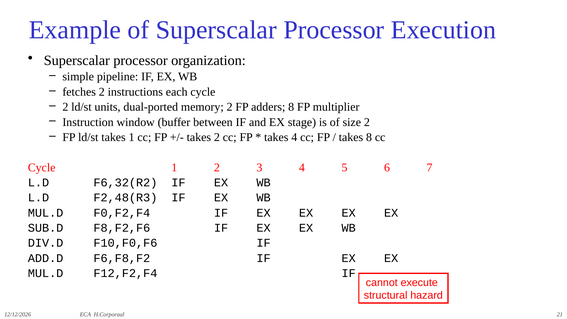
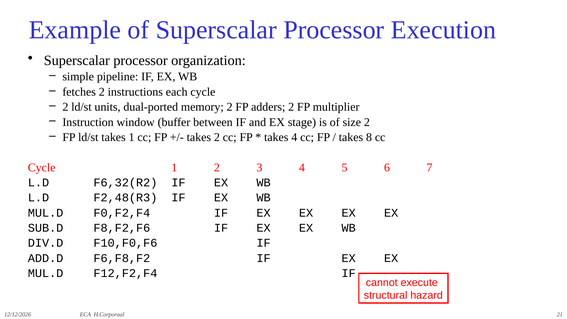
adders 8: 8 -> 2 (291, 107)
